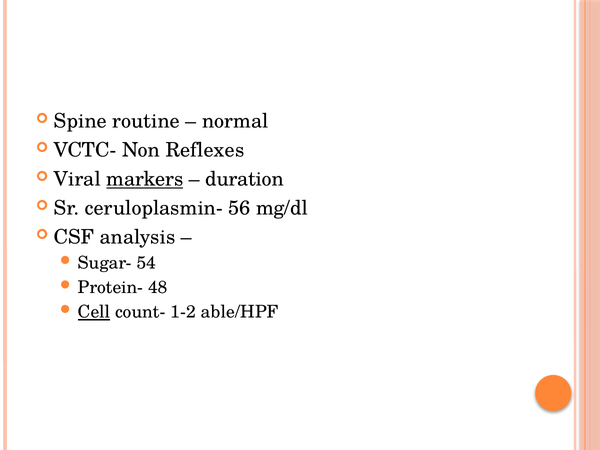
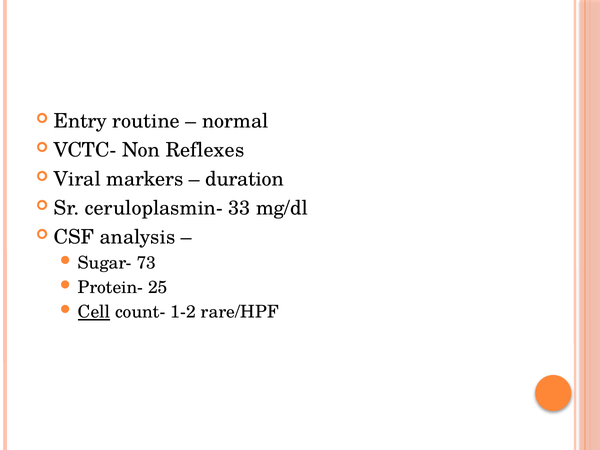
Spine: Spine -> Entry (81, 121)
markers underline: present -> none (145, 179)
56: 56 -> 33 (239, 208)
54: 54 -> 73 (146, 263)
48: 48 -> 25 (158, 288)
able/HPF: able/HPF -> rare/HPF (240, 312)
